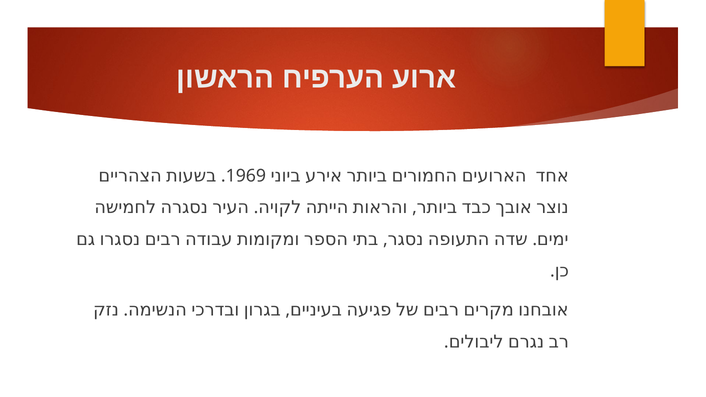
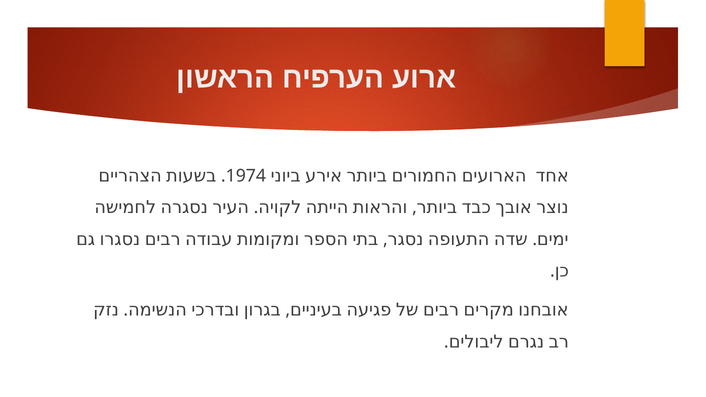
1969: 1969 -> 1974 (246, 176)
